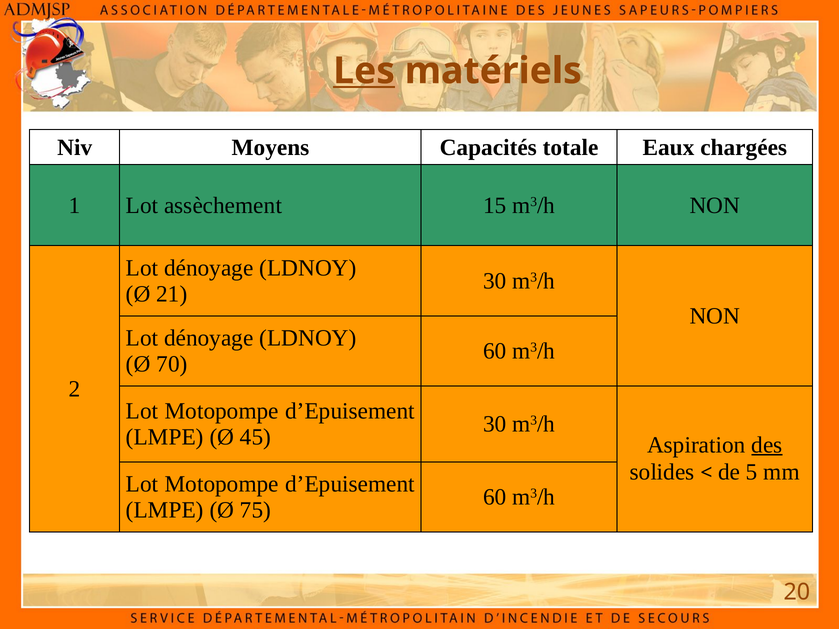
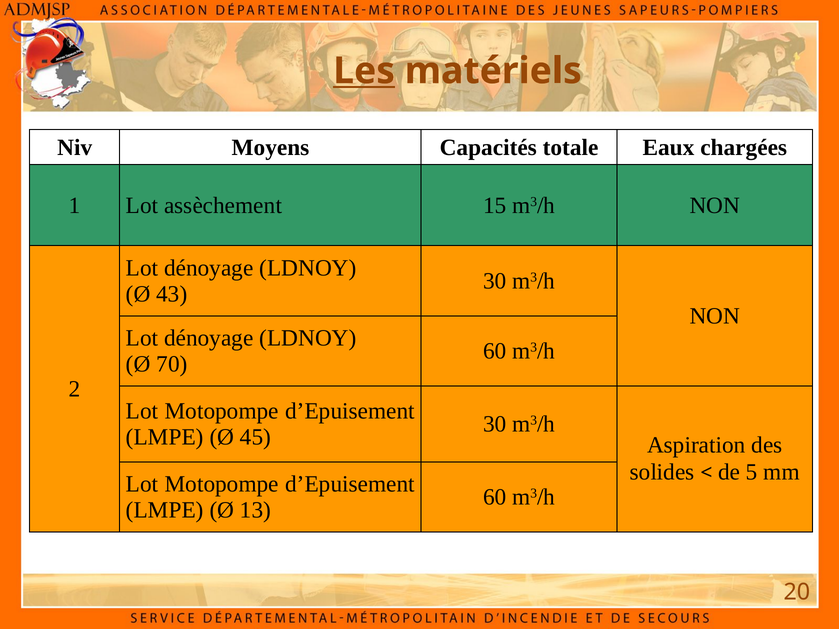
21: 21 -> 43 (172, 294)
des underline: present -> none (767, 445)
75: 75 -> 13 (256, 510)
